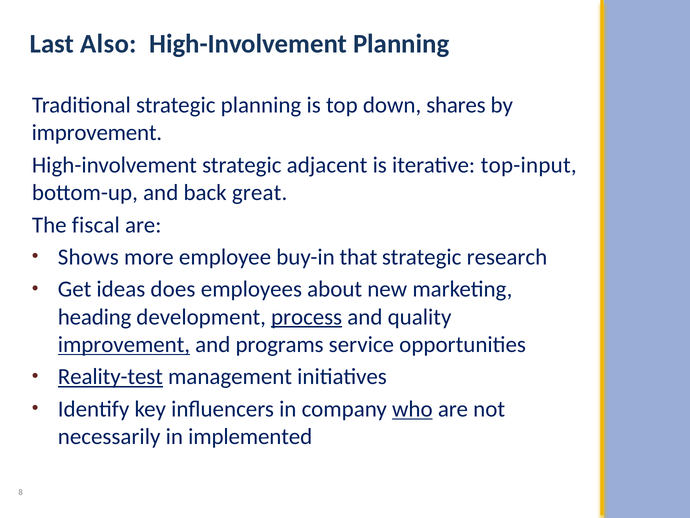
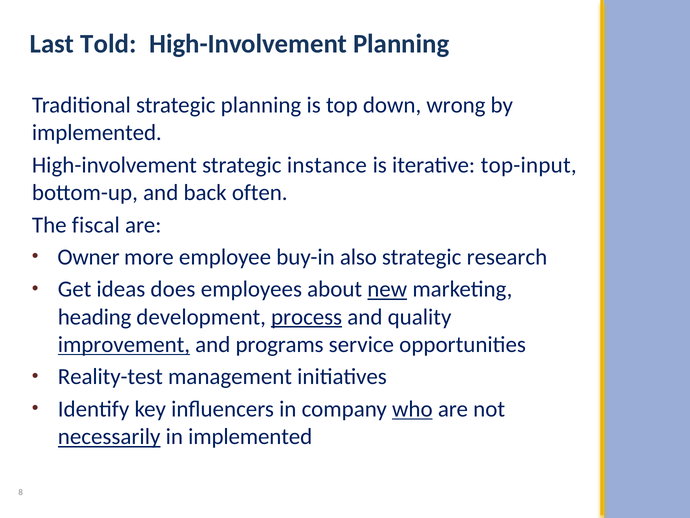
Also: Also -> Told (108, 44)
shares: shares -> wrong (456, 105)
improvement: improvement -> implemented (97, 133)
adjacent: adjacent -> instance (327, 165)
great: great -> often (260, 193)
Shows: Shows -> Owner (89, 257)
that: that -> also (358, 257)
new underline: none -> present (387, 289)
Reality-test underline: present -> none (110, 376)
necessarily underline: none -> present (109, 436)
